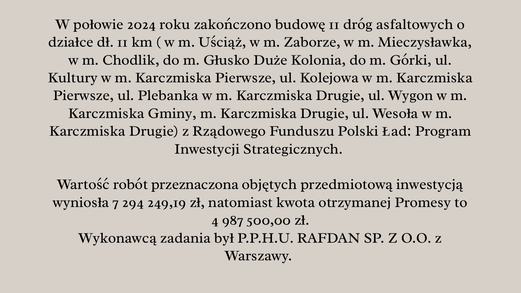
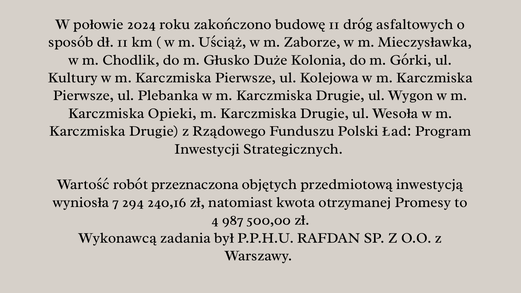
działce: działce -> sposób (71, 42)
Gminy: Gminy -> Opieki (172, 113)
249,19: 249,19 -> 240,16 (167, 202)
